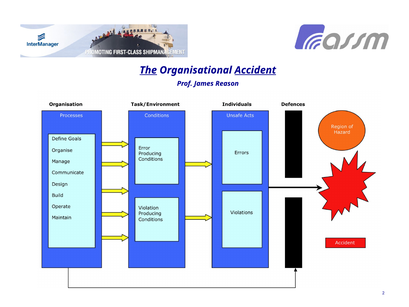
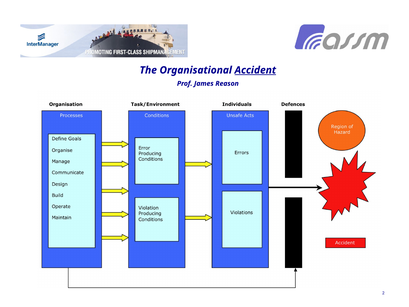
The underline: present -> none (148, 70)
